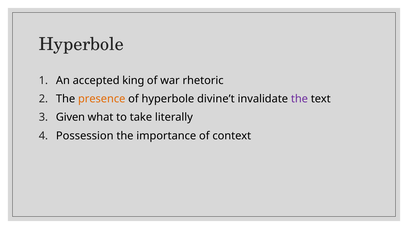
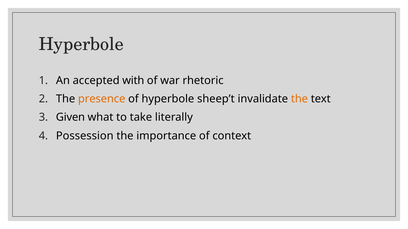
king: king -> with (133, 81)
divine’t: divine’t -> sheep’t (216, 99)
the colour: purple -> orange (299, 99)
